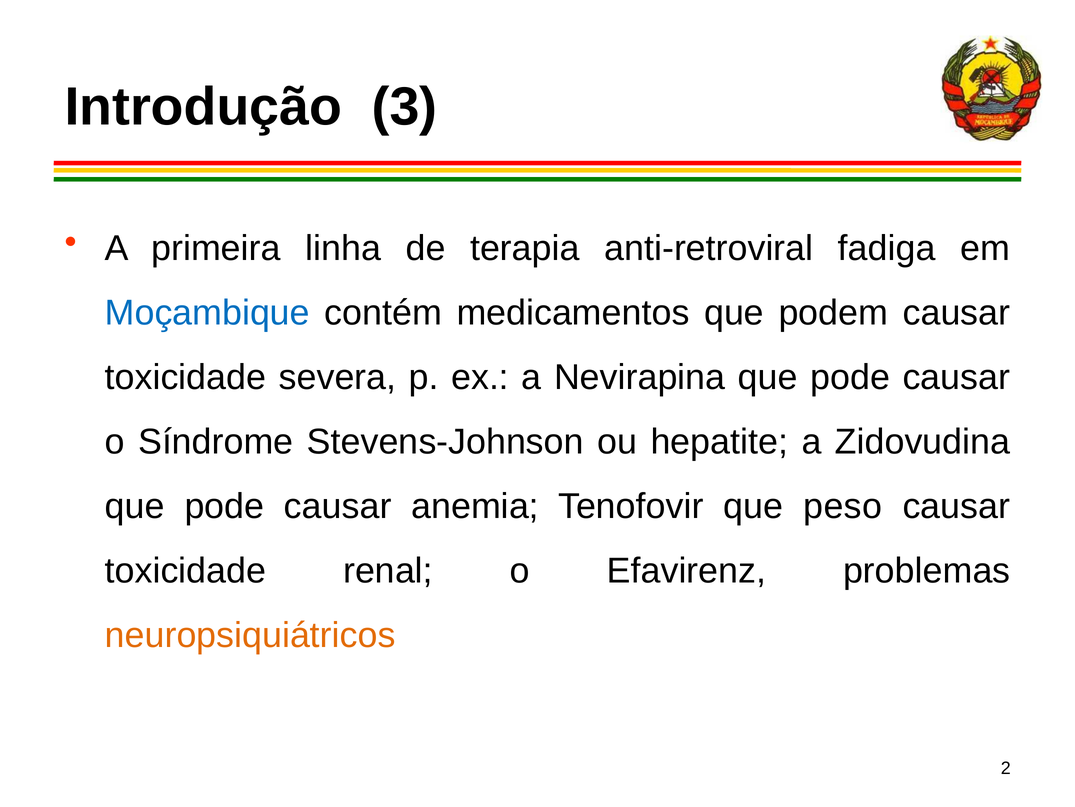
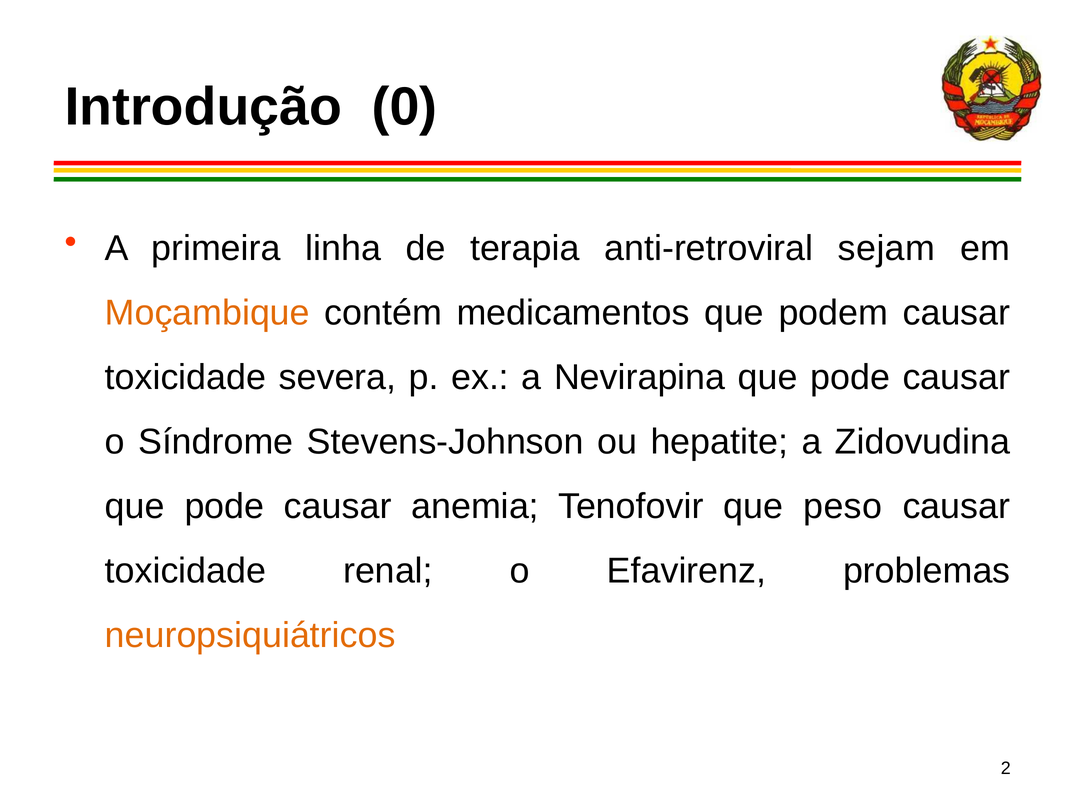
3: 3 -> 0 (404, 107)
fadiga: fadiga -> sejam (887, 248)
Moçambique colour: blue -> orange (207, 312)
